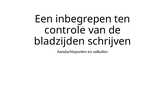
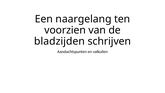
inbegrepen: inbegrepen -> naargelang (83, 19)
controle: controle -> voorzien (65, 30)
